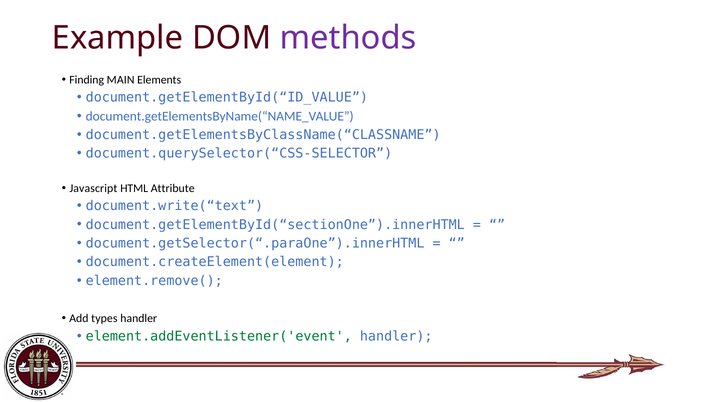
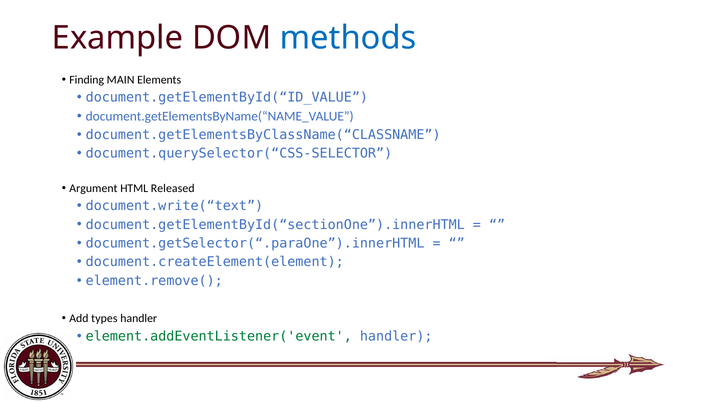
methods colour: purple -> blue (348, 38)
Javascript: Javascript -> Argument (93, 188)
Attribute: Attribute -> Released (173, 188)
